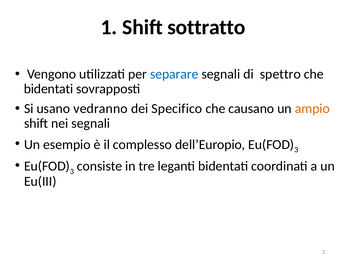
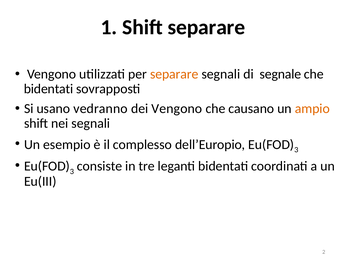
Shift sottratto: sottratto -> separare (206, 27)
separare colour: blue -> orange (174, 74)
spettro: spettro -> segnale (280, 74)
dei Specifico: Specifico -> Vengono (177, 109)
